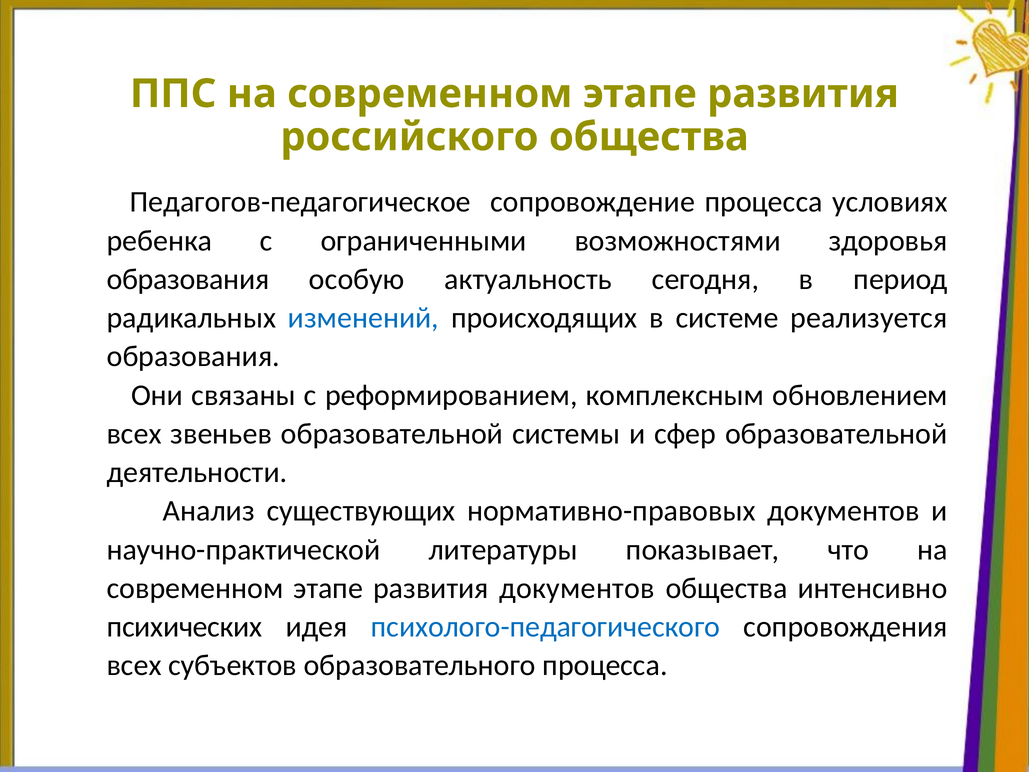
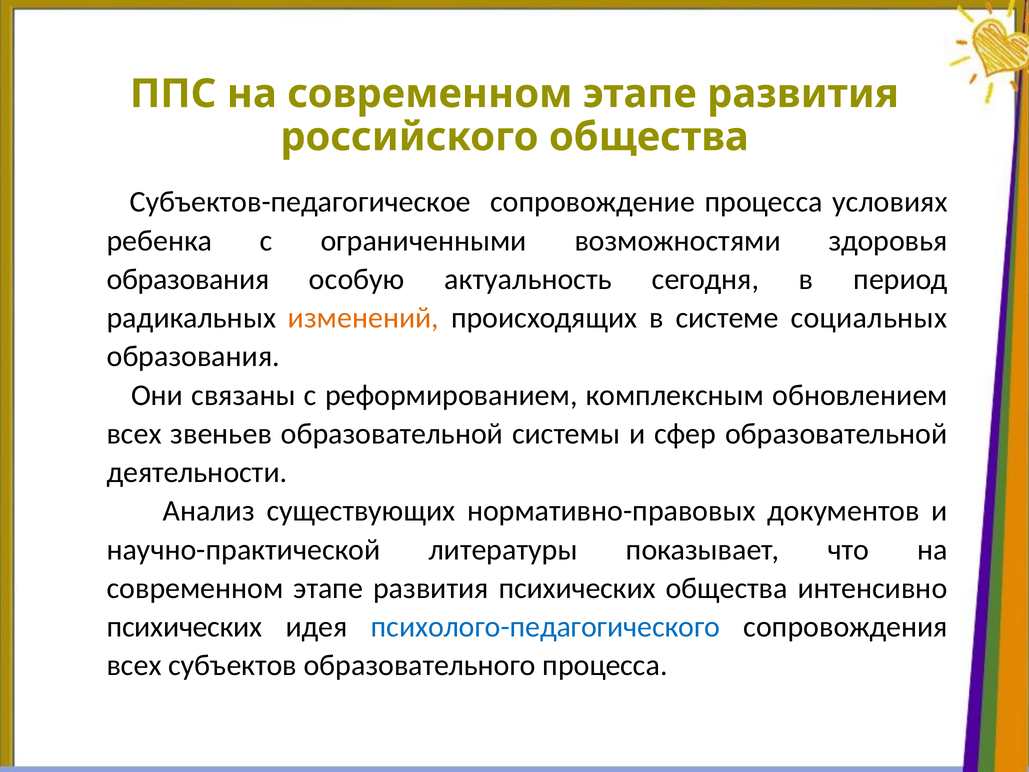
Педагогов-педагогическое: Педагогов-педагогическое -> Субъектов-педагогическое (300, 202)
изменений colour: blue -> orange (363, 318)
реализуется: реализуется -> социальных (869, 318)
развития документов: документов -> психических (577, 588)
